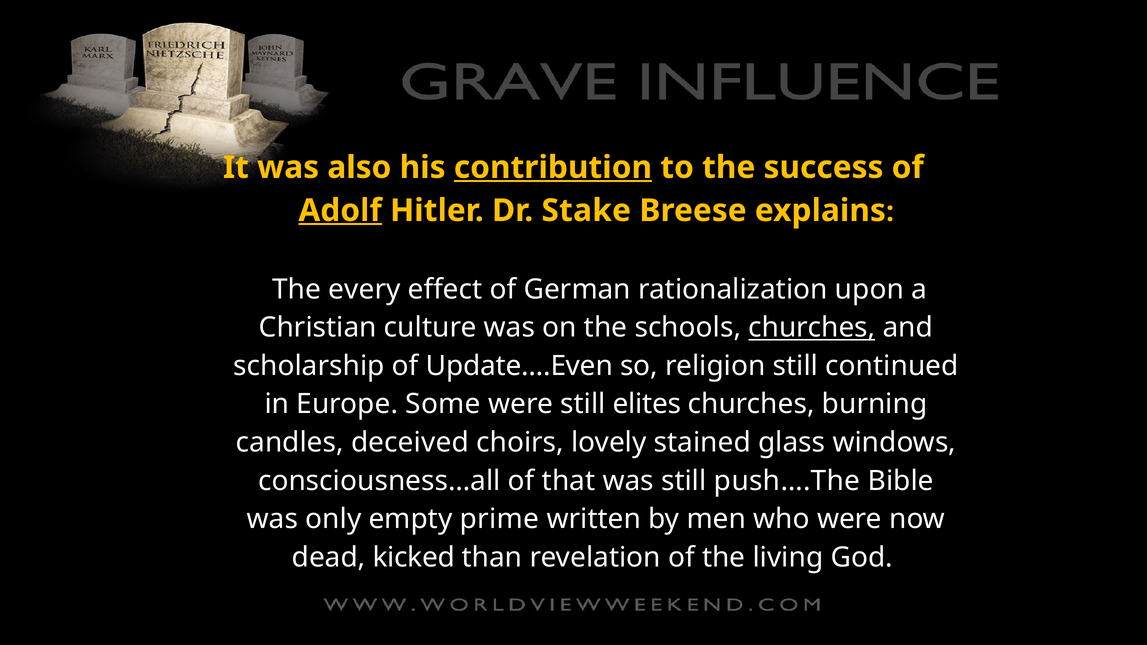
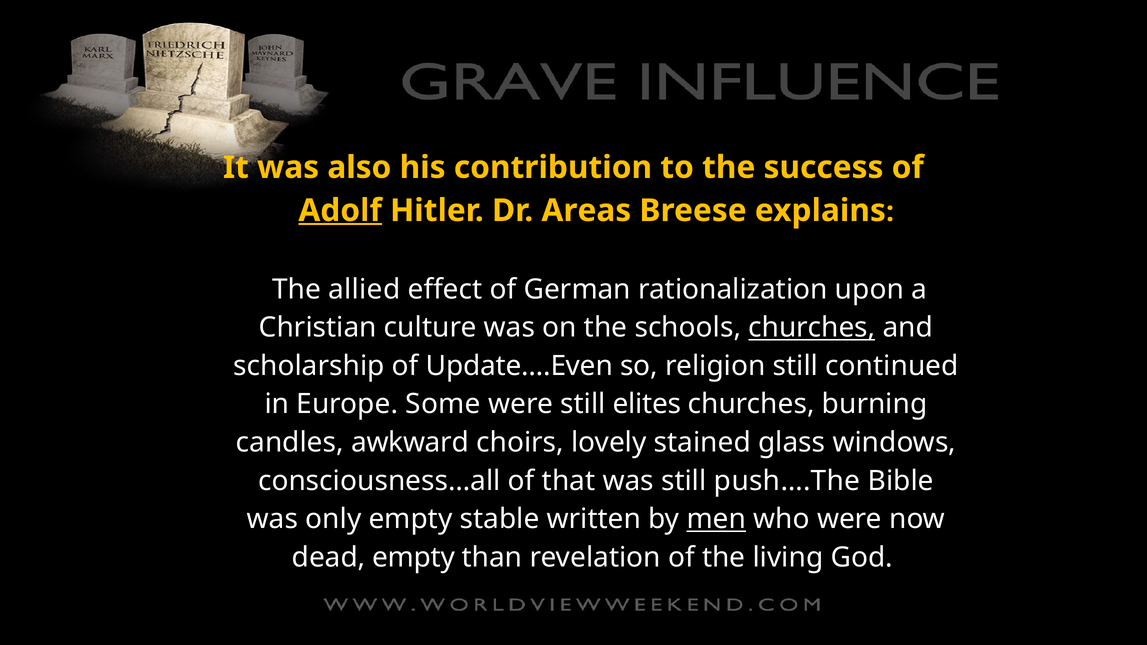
contribution underline: present -> none (553, 167)
Stake: Stake -> Areas (586, 211)
every: every -> allied (364, 289)
deceived: deceived -> awkward (410, 443)
prime: prime -> stable (500, 519)
men underline: none -> present (716, 519)
dead kicked: kicked -> empty (414, 557)
